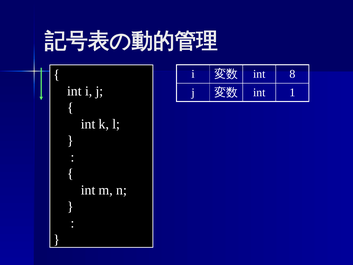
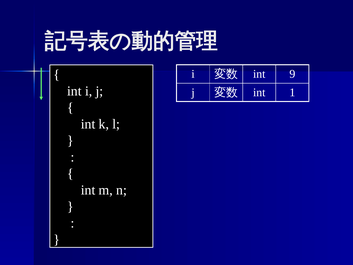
8: 8 -> 9 (292, 74)
